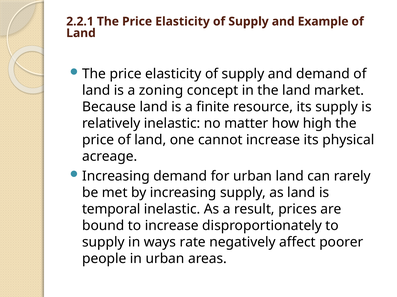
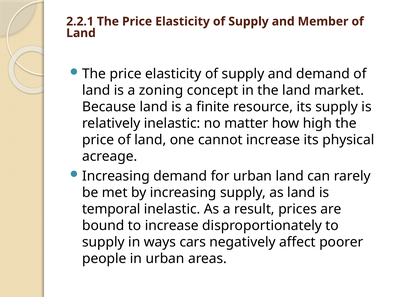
Example: Example -> Member (323, 22)
rate: rate -> cars (193, 243)
